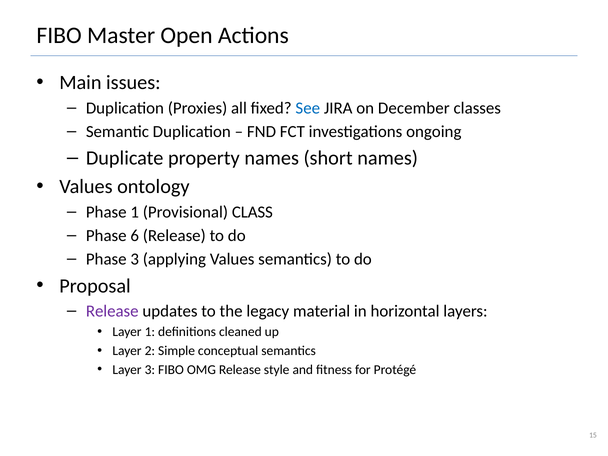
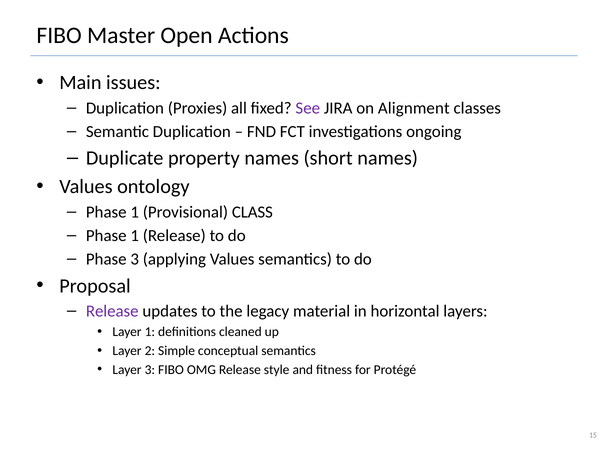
See colour: blue -> purple (308, 108)
December: December -> Alignment (414, 108)
6: 6 -> 1 (135, 236)
